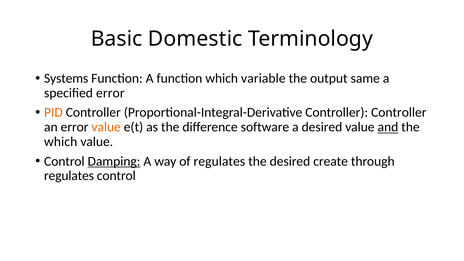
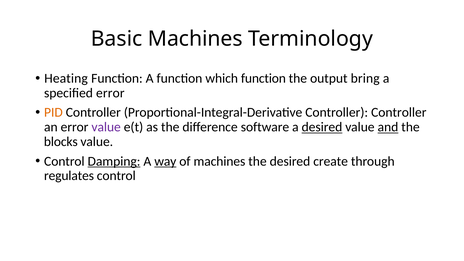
Basic Domestic: Domestic -> Machines (195, 39)
Systems: Systems -> Heating (66, 78)
which variable: variable -> function (263, 78)
same: same -> bring (365, 78)
value colour: orange -> purple (106, 127)
desired underline: none -> present (322, 127)
which: which -> blocks (61, 142)
way underline: none -> present (165, 161)
of regulates: regulates -> machines (219, 161)
